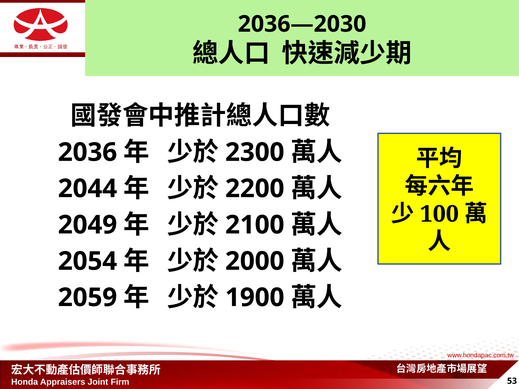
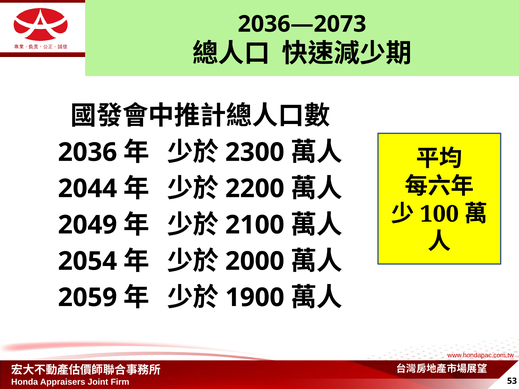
2036—2030: 2036—2030 -> 2036—2073 (302, 24)
